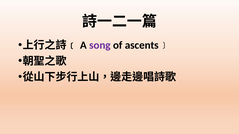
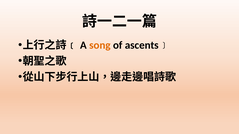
song colour: purple -> orange (100, 45)
